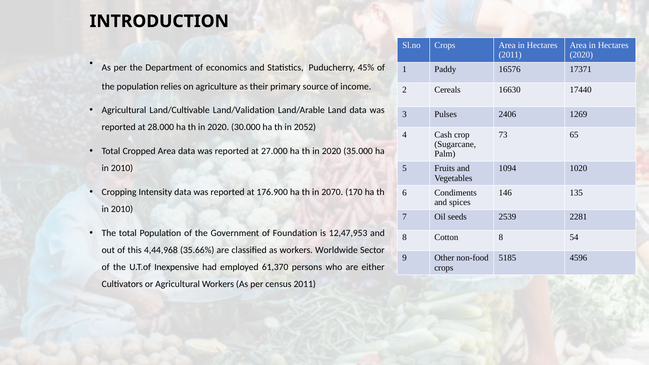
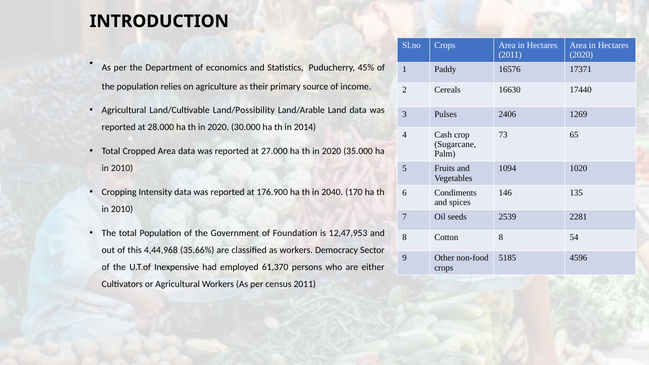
Land/Validation: Land/Validation -> Land/Possibility (244, 110)
2052: 2052 -> 2014 (305, 127)
2070: 2070 -> 2040 (332, 192)
Worldwide: Worldwide -> Democracy (337, 250)
